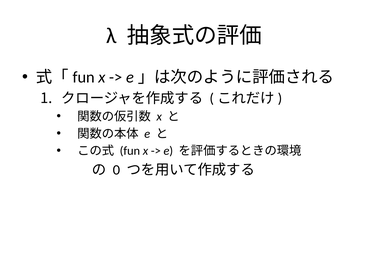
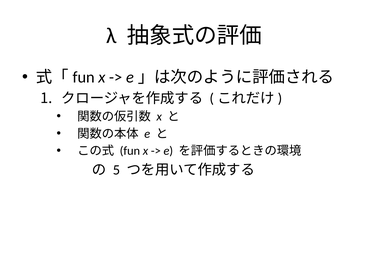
0: 0 -> 5 (116, 170)
